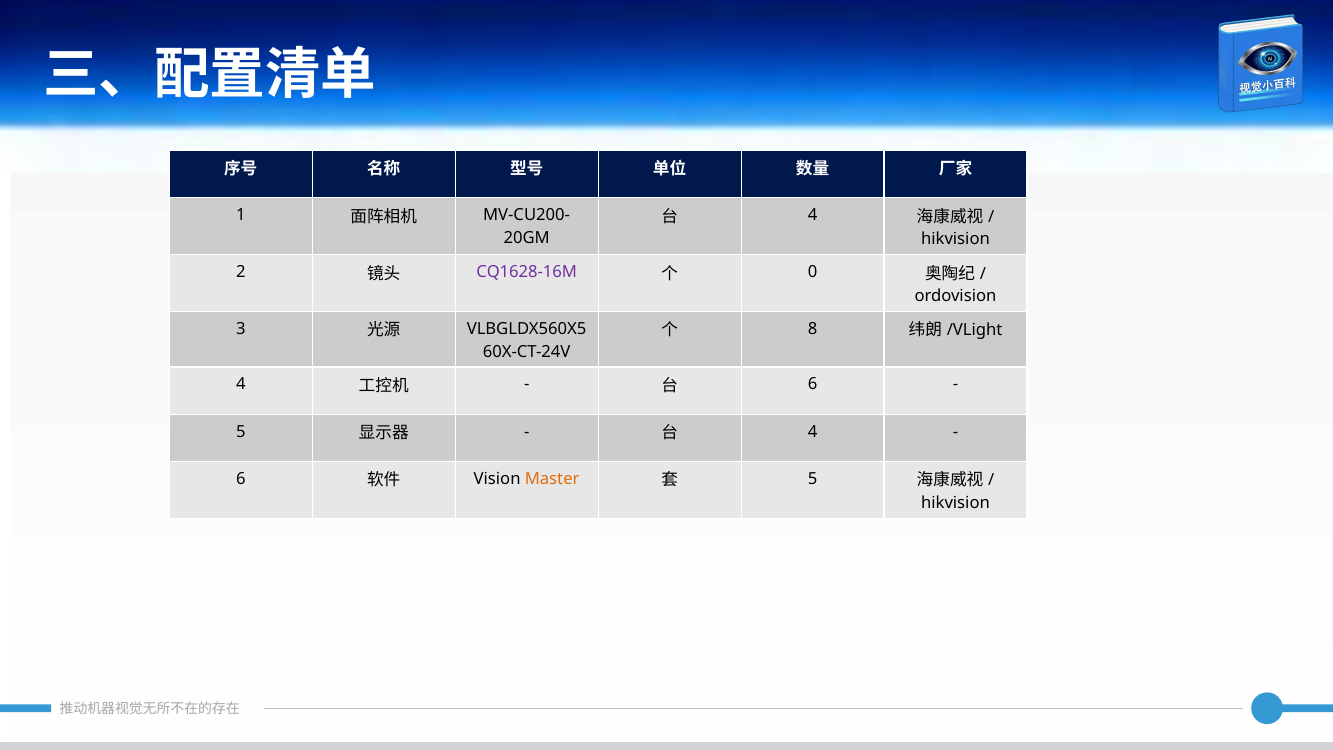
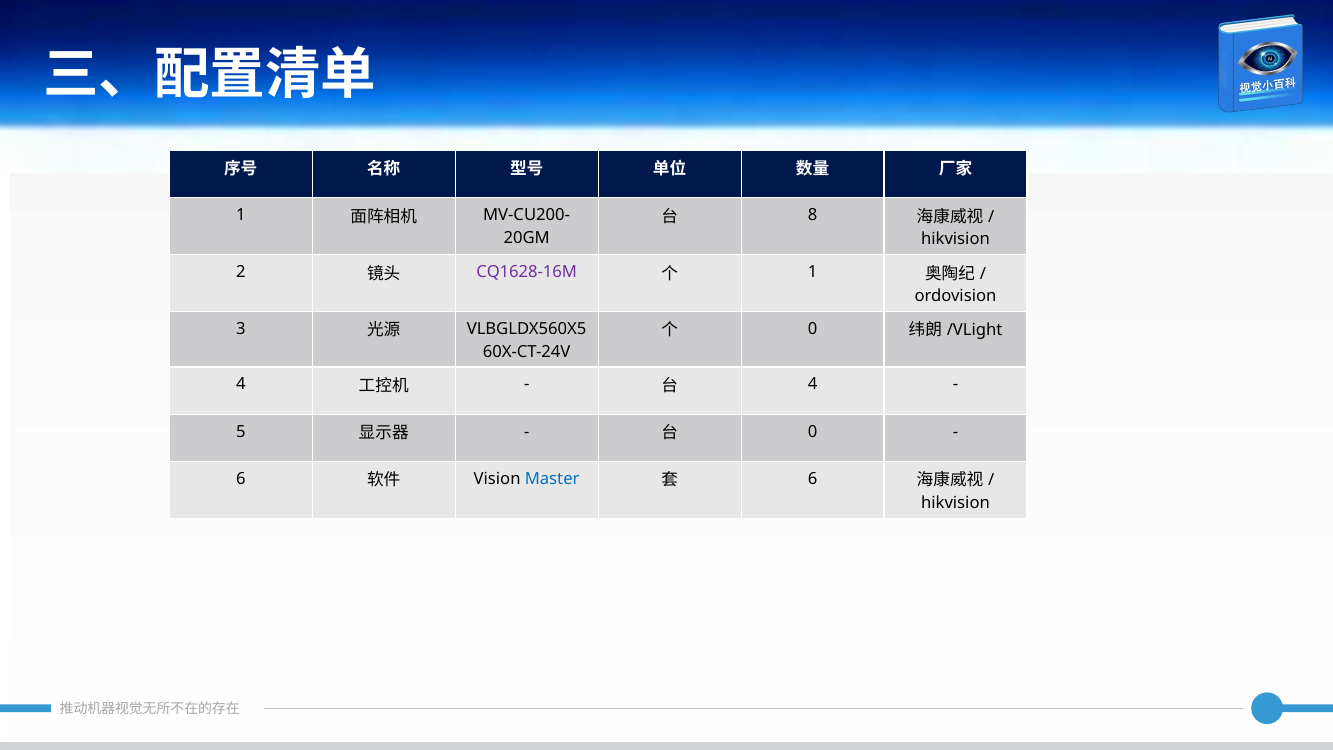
4: 4 -> 8 (813, 215)
0: 0 -> 1 (813, 272)
8: 8 -> 0 (813, 329)
6: 6 -> 4 (813, 384)
4: 4 -> 0 (813, 431)
Master colour: orange -> blue (552, 479)
5: 5 -> 6 (813, 479)
